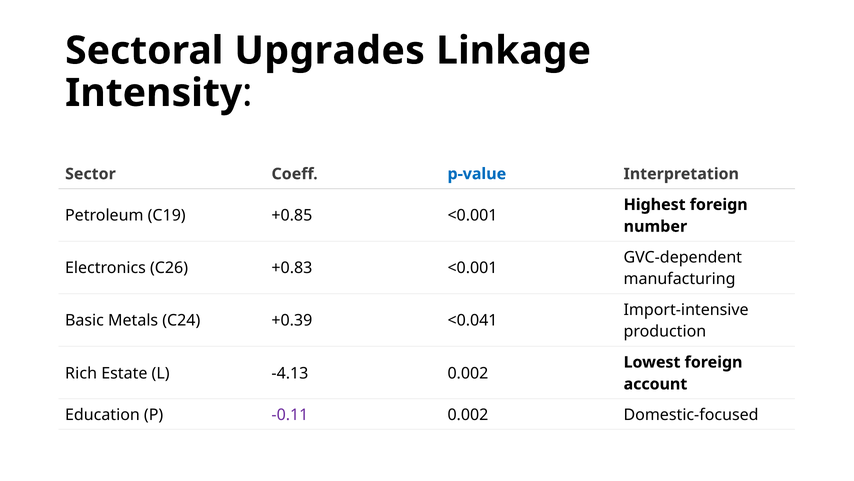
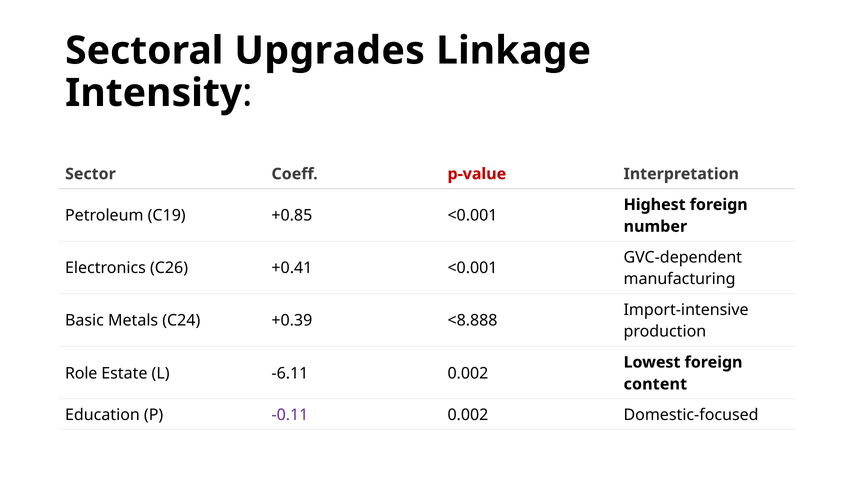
p-value colour: blue -> red (477, 174)
+0.83: +0.83 -> +0.41 (292, 268)
<0.041: <0.041 -> <8.888 (473, 320)
Rich: Rich -> Role (81, 373)
-4.13: -4.13 -> -6.11 (290, 373)
account: account -> content (655, 384)
